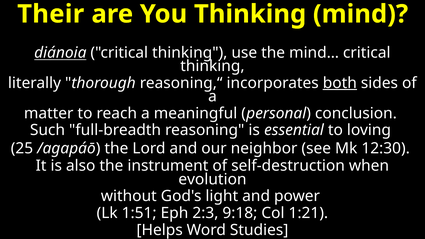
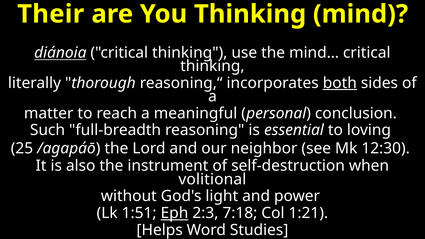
evolution: evolution -> volitional (212, 179)
Eph underline: none -> present (174, 213)
9:18: 9:18 -> 7:18 (240, 213)
